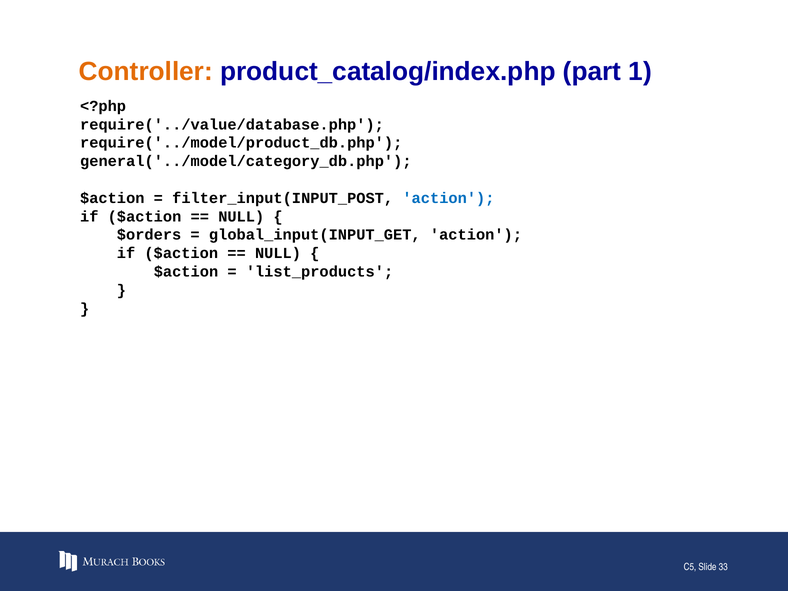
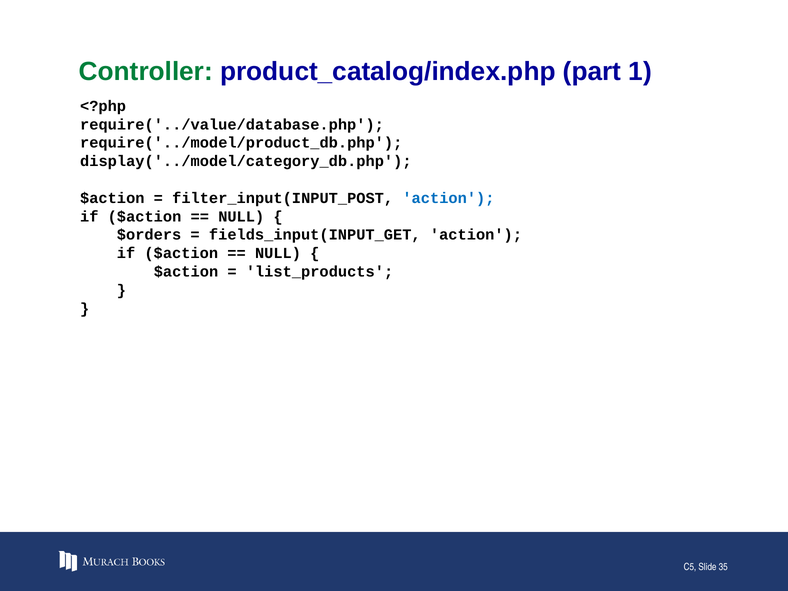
Controller colour: orange -> green (146, 72)
general('../model/category_db.php: general('../model/category_db.php -> display('../model/category_db.php (246, 161)
global_input(INPUT_GET: global_input(INPUT_GET -> fields_input(INPUT_GET (315, 235)
33: 33 -> 35 (723, 567)
